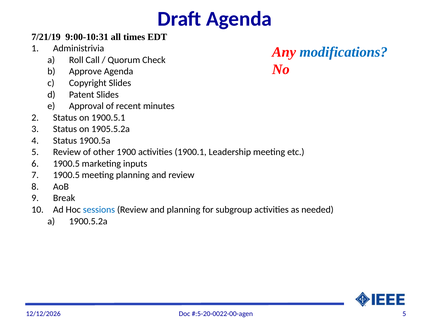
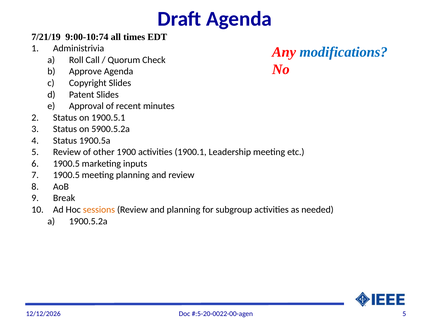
9:00-10:31: 9:00-10:31 -> 9:00-10:74 (87, 37)
1905.5.2a: 1905.5.2a -> 5900.5.2a (111, 129)
sessions colour: blue -> orange (99, 210)
